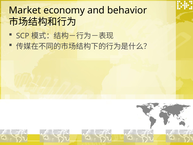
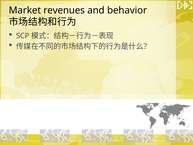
economy: economy -> revenues (64, 10)
